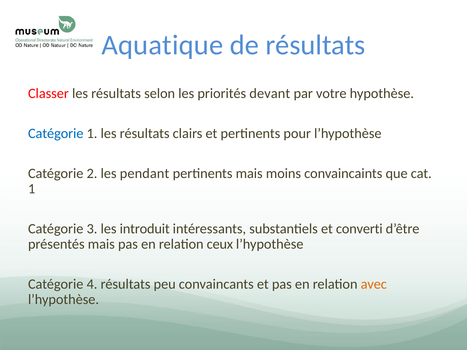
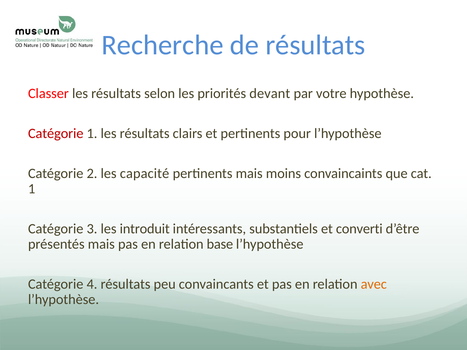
Aquatique: Aquatique -> Recherche (162, 45)
Catégorie colour: blue -> red (56, 134)
pendant: pendant -> capacité (145, 174)
ceux: ceux -> base (220, 244)
